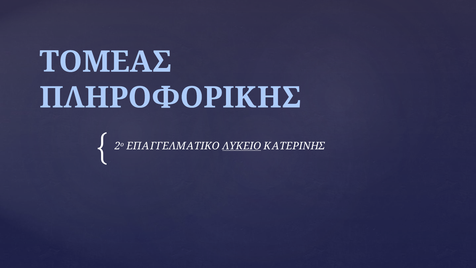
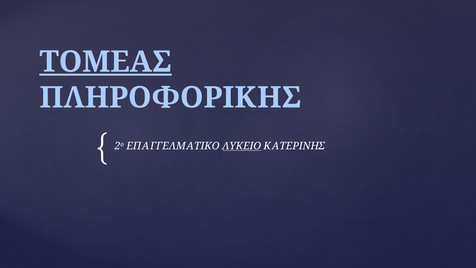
ΤΟΜΕΑΣ underline: none -> present (106, 62)
